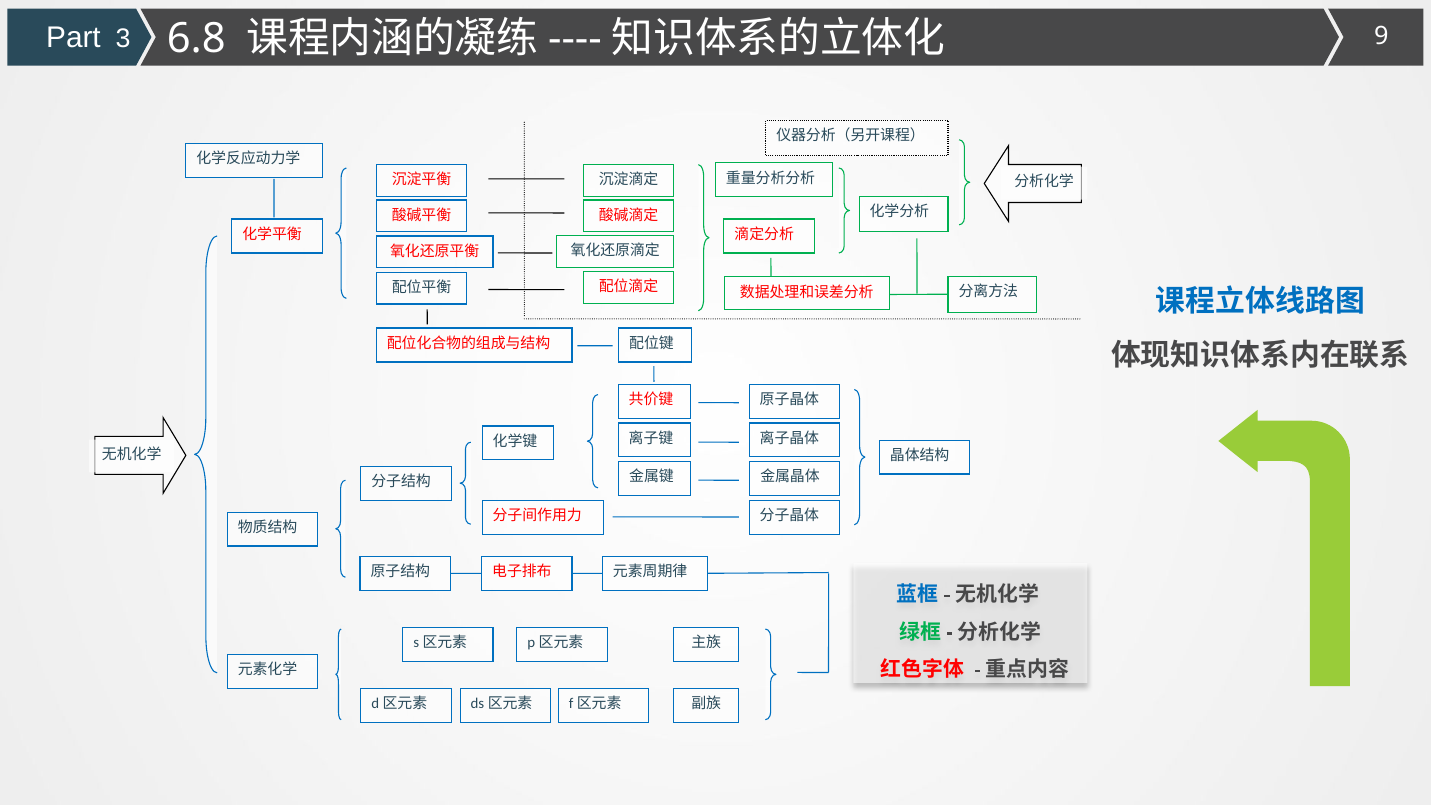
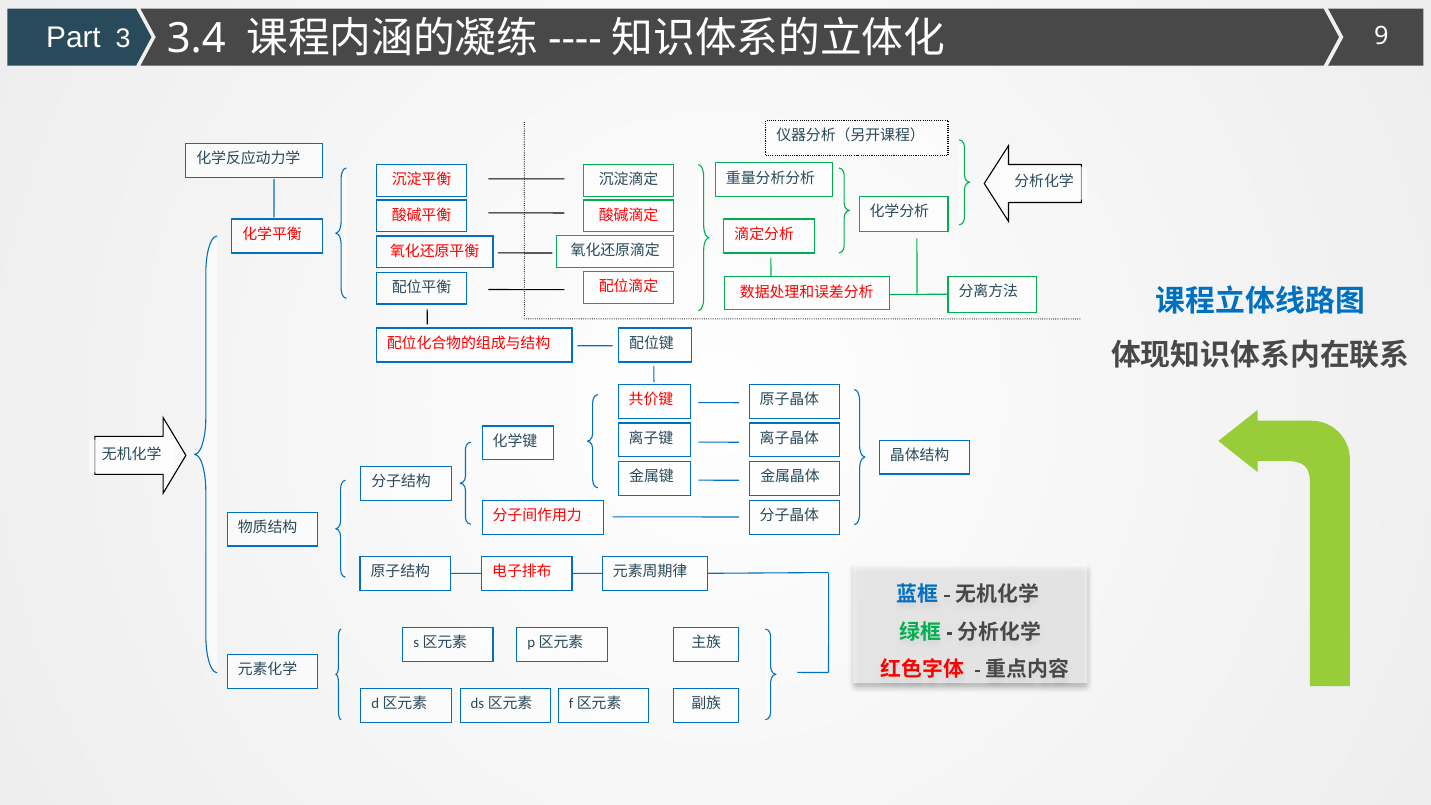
6.8: 6.8 -> 3.4 (196, 39)
